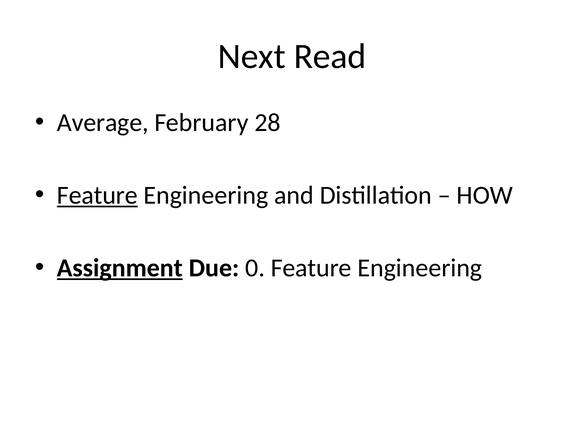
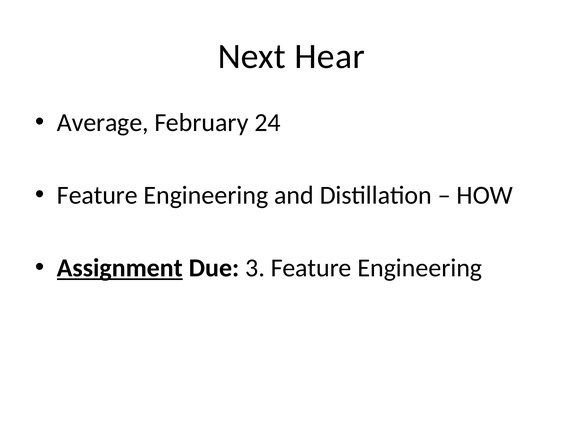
Read: Read -> Hear (330, 57)
28: 28 -> 24 (267, 123)
Feature underline: present -> none (97, 195)
0: 0 -> 3 (255, 268)
